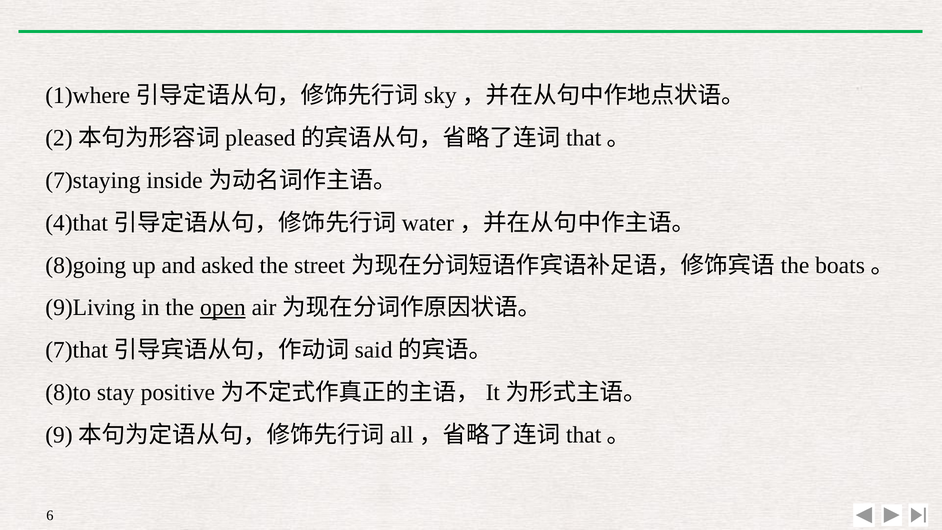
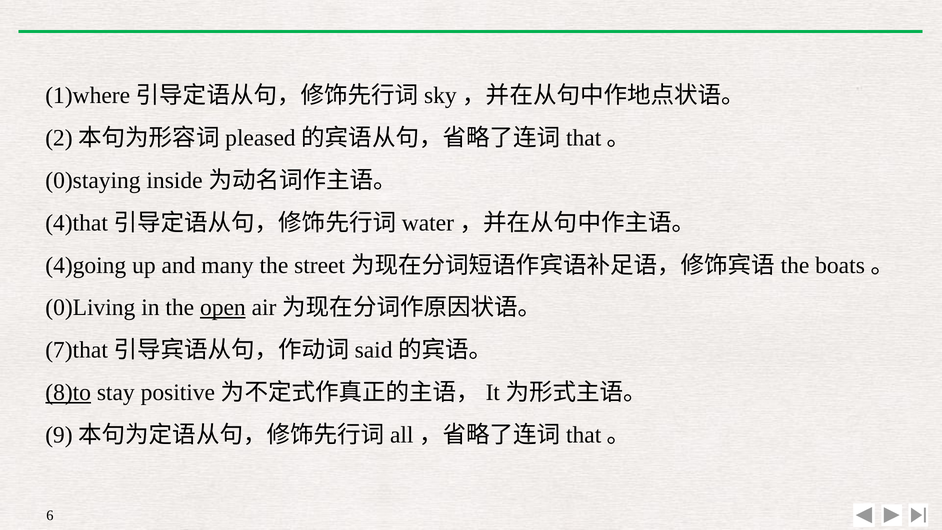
7)staying: 7)staying -> 0)staying (93, 180)
8)going: 8)going -> 4)going (86, 265)
asked: asked -> many (227, 265)
9)Living: 9)Living -> 0)Living (90, 308)
8)to underline: none -> present (68, 392)
